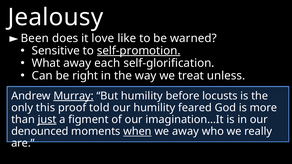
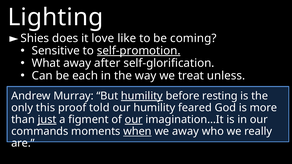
Jealousy: Jealousy -> Lighting (55, 17)
Been: Been -> Shies (35, 38)
warned: warned -> coming (193, 38)
each: each -> after (107, 63)
right: right -> each (85, 76)
Murray underline: present -> none (74, 96)
humility underline: none -> present (142, 96)
locusts: locusts -> resting (220, 96)
our underline: none -> present (134, 120)
denounced: denounced -> commands (40, 132)
